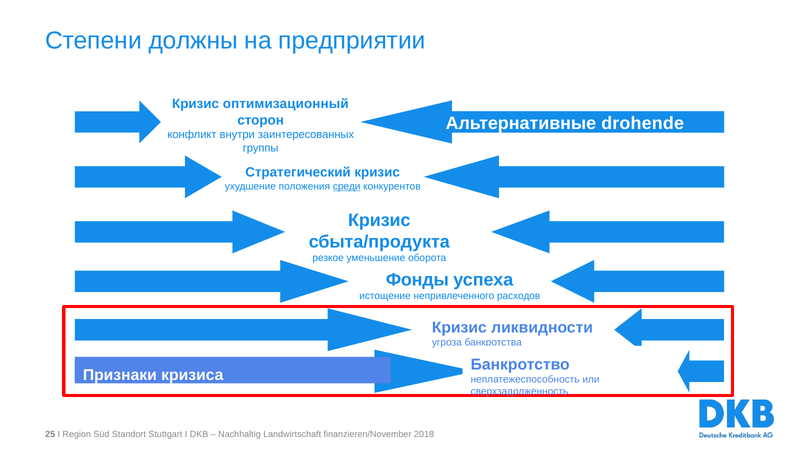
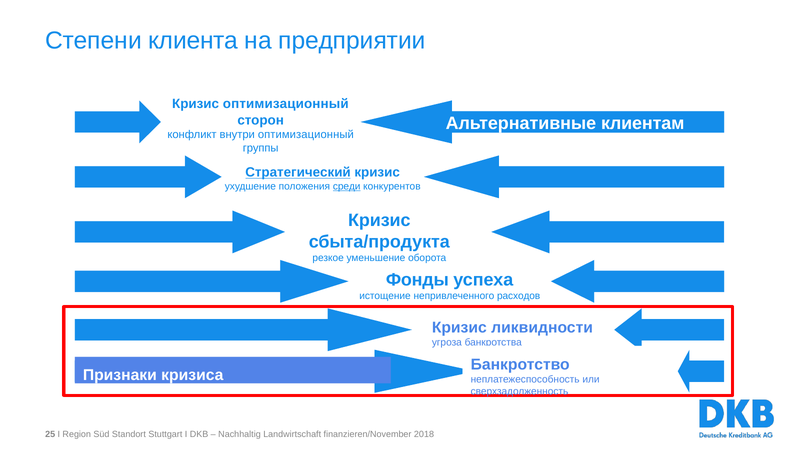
должны: должны -> клиента (193, 41)
Альтернативные drohende: drohende -> клиентам (643, 123)
внутри заинтересованных: заинтересованных -> оптимизационный (306, 135)
Стратегический underline: none -> present (298, 173)
